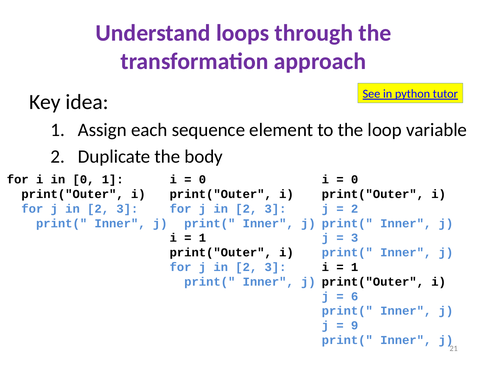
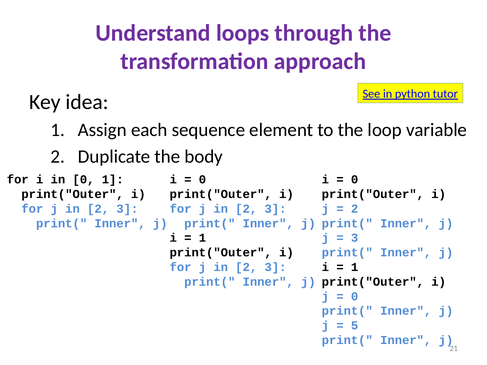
6: 6 -> 0 (355, 297)
9: 9 -> 5 (355, 326)
